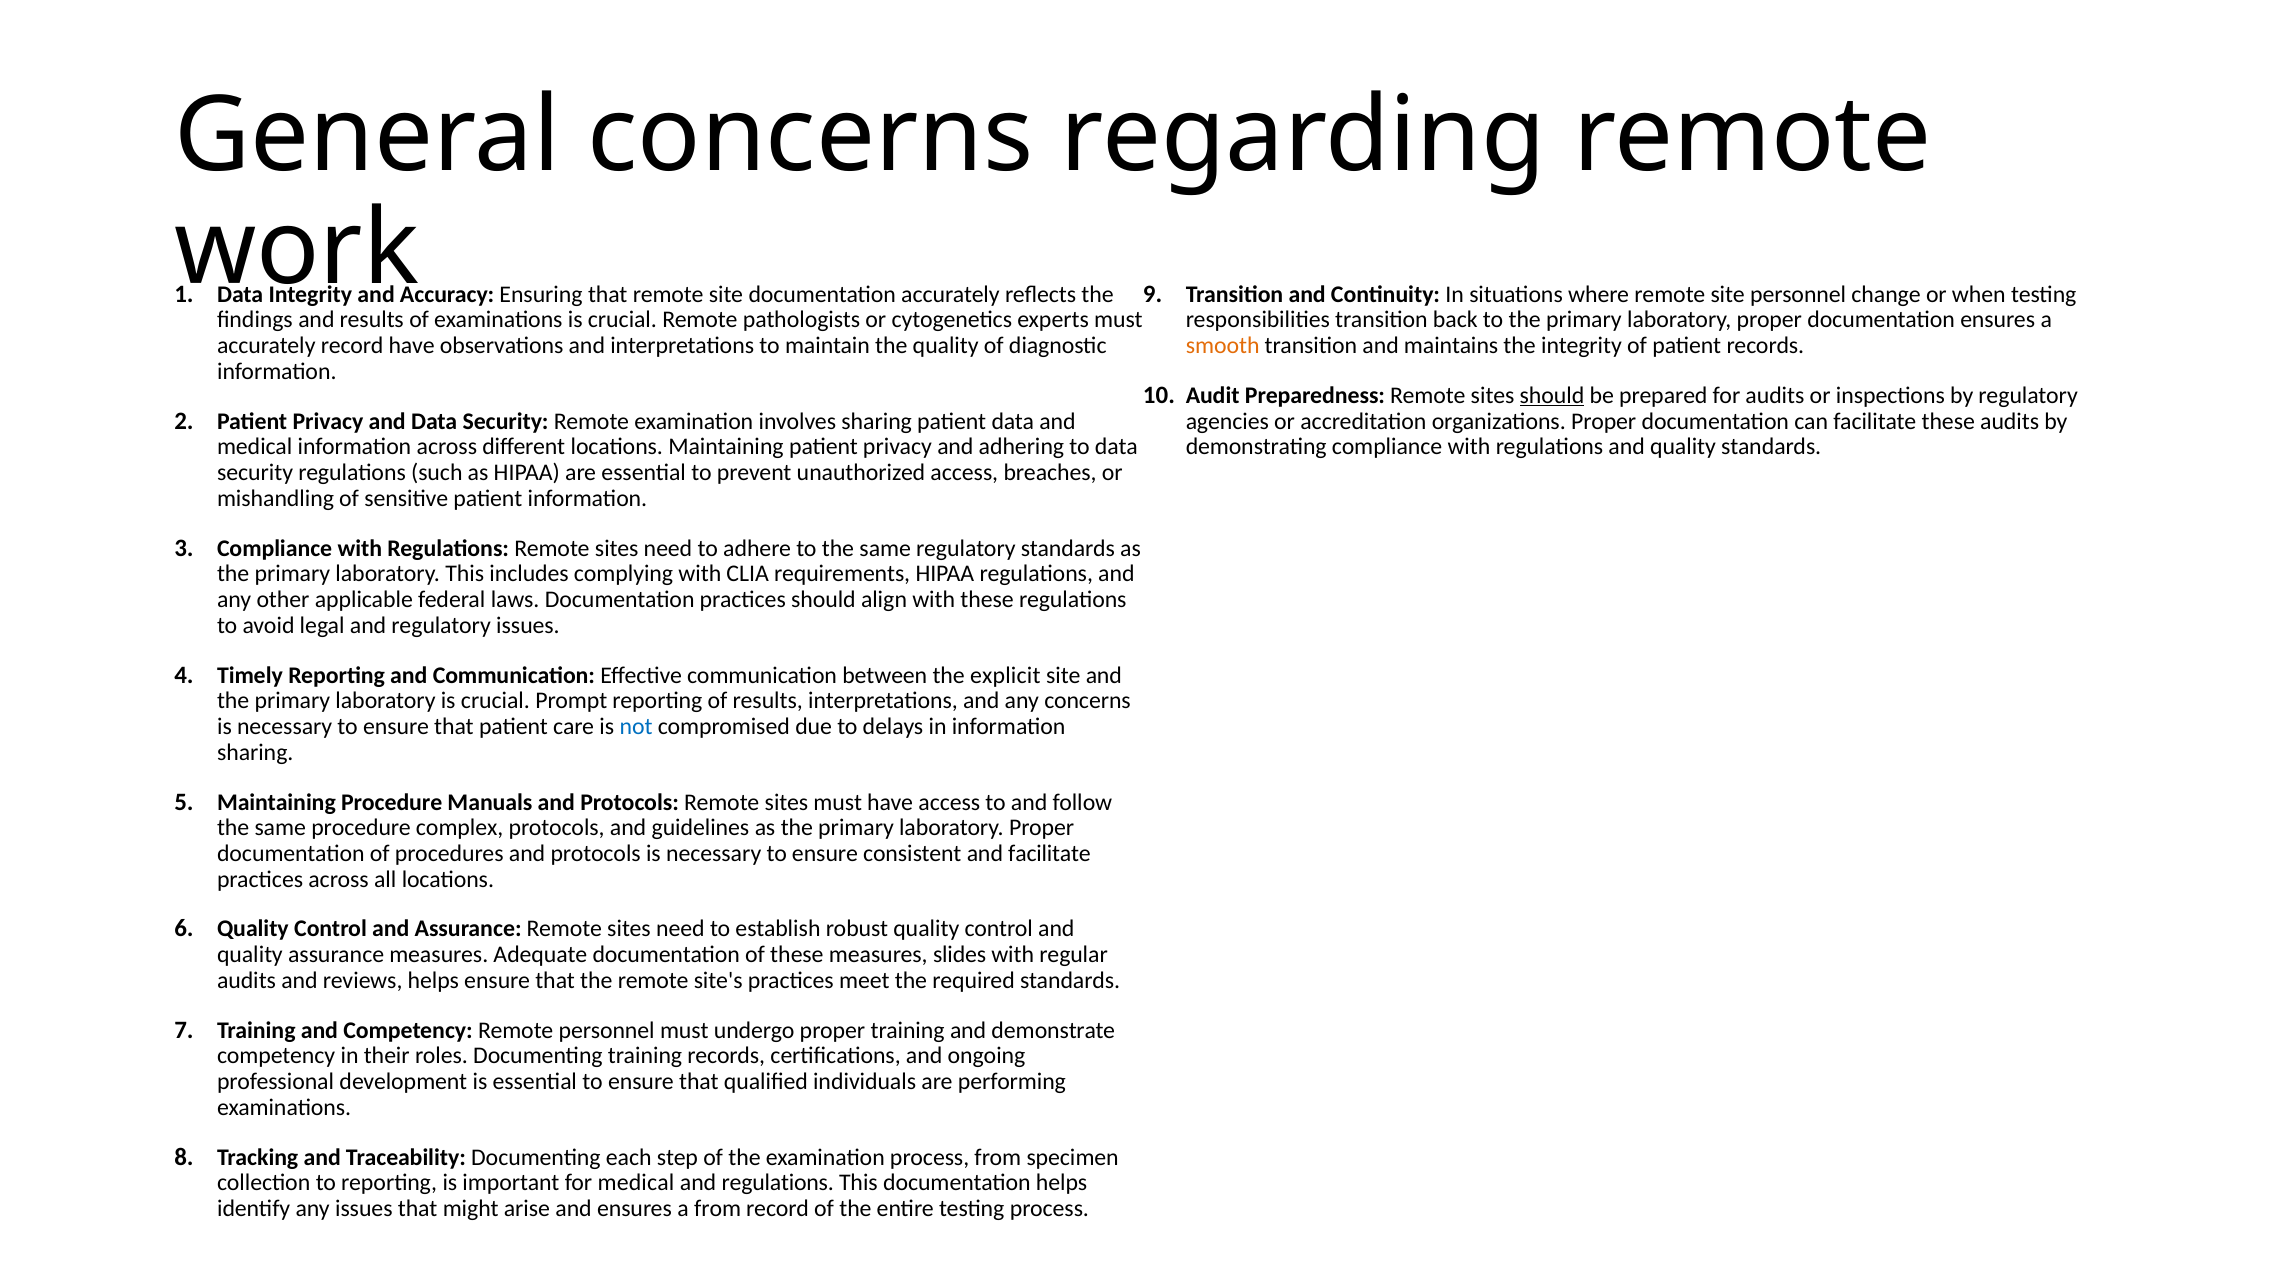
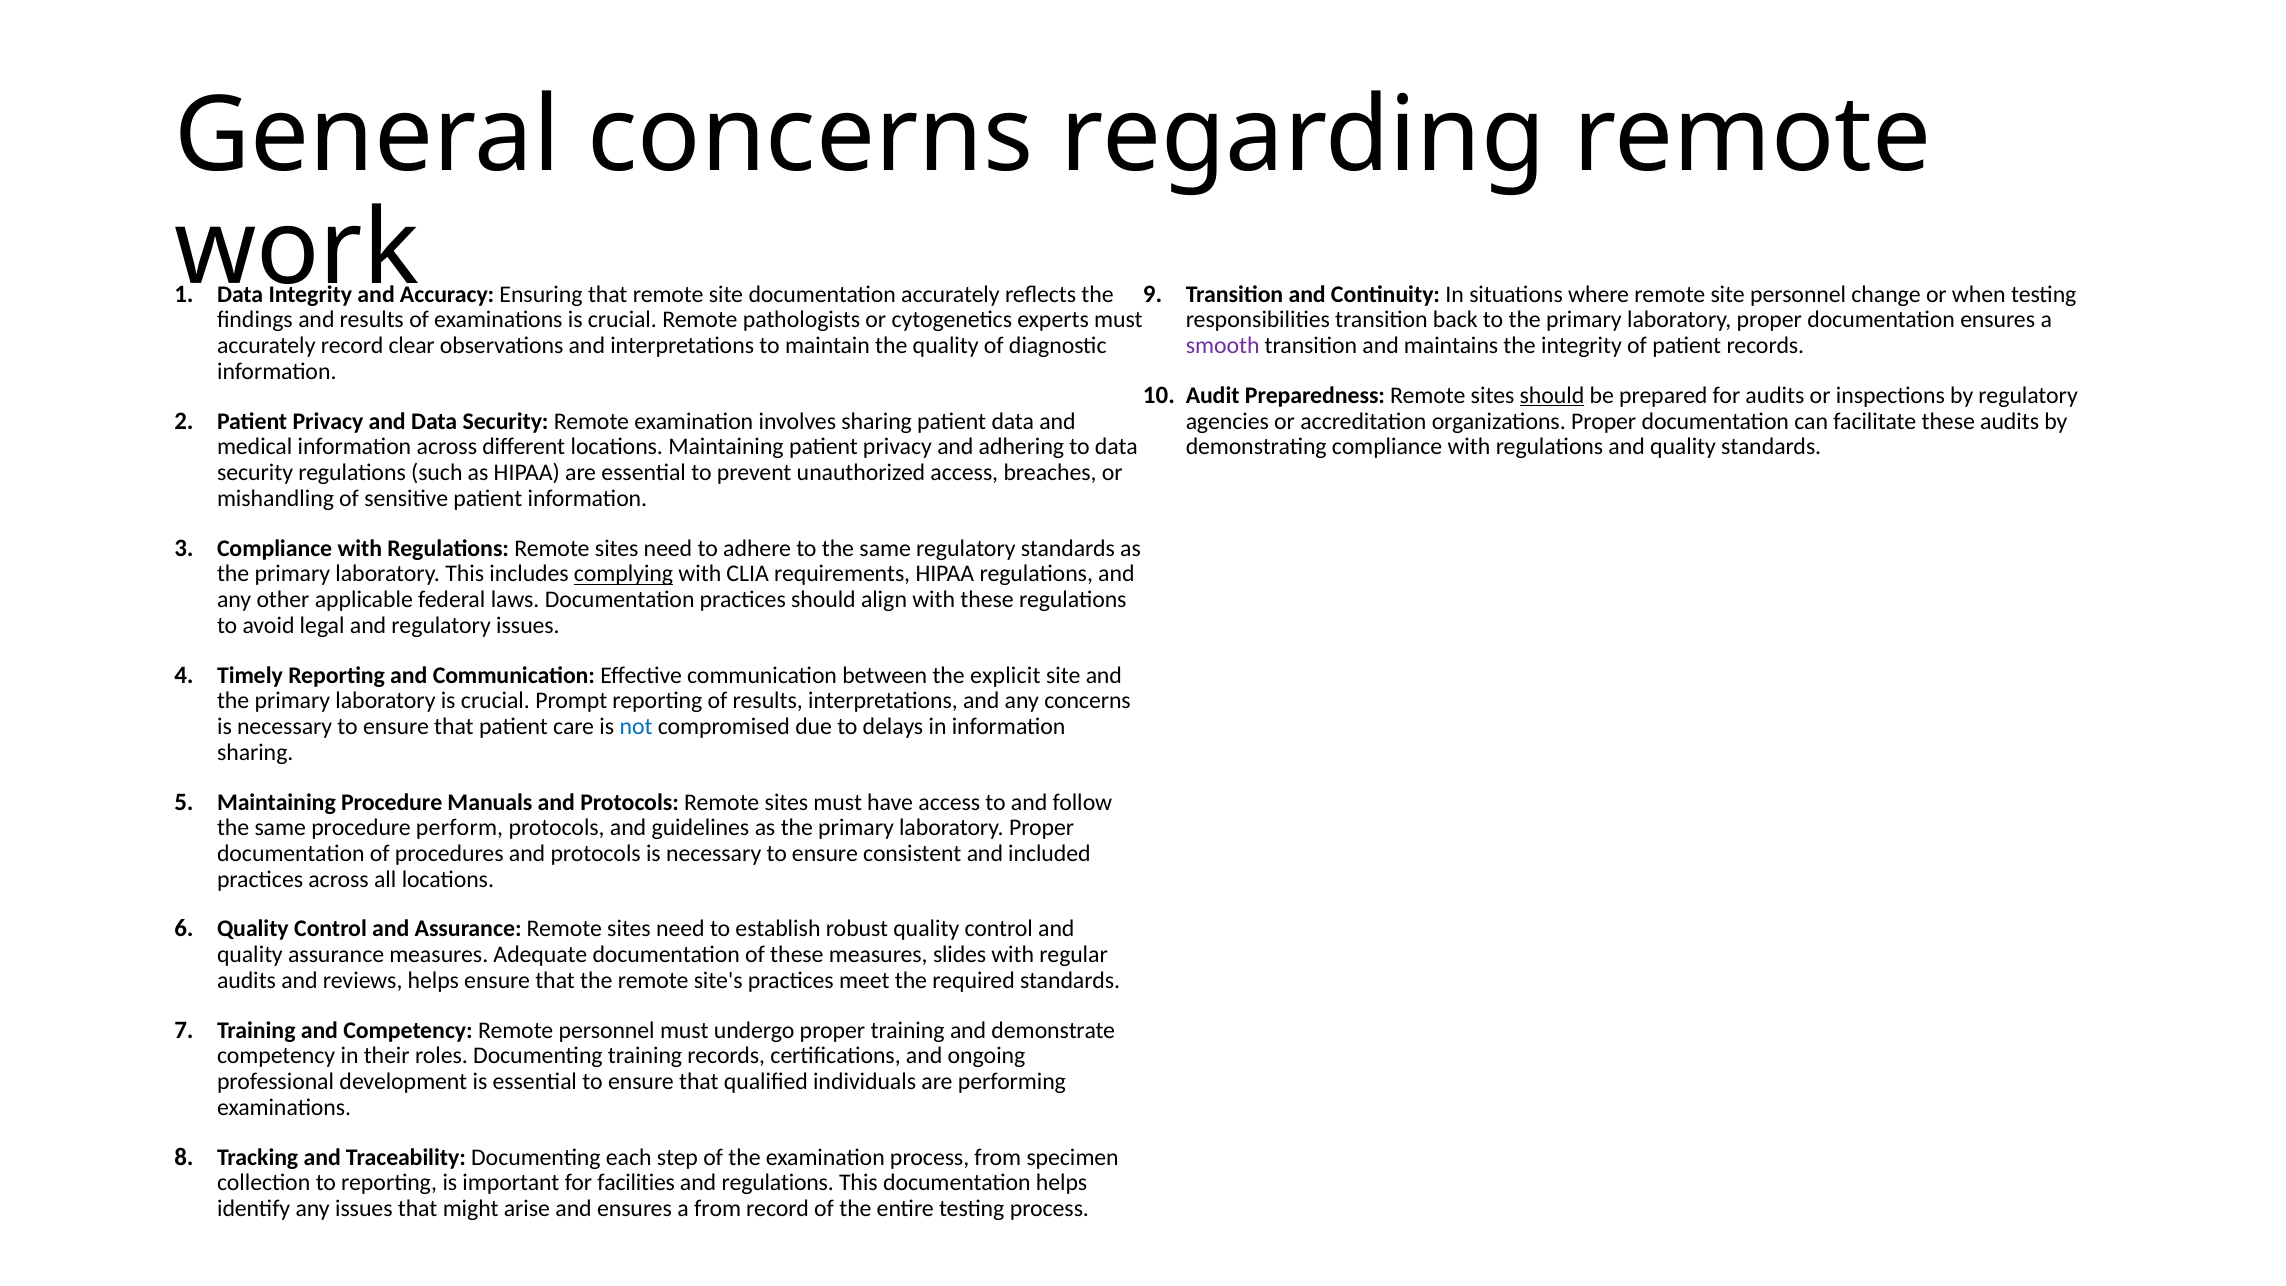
record have: have -> clear (412, 346)
smooth colour: orange -> purple (1223, 346)
complying underline: none -> present (624, 574)
complex: complex -> perform (460, 828)
and facilitate: facilitate -> included (1049, 854)
for medical: medical -> facilities (636, 1183)
